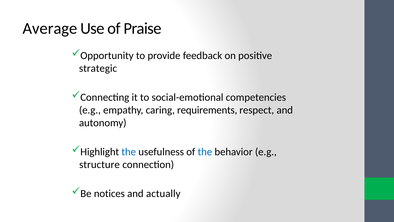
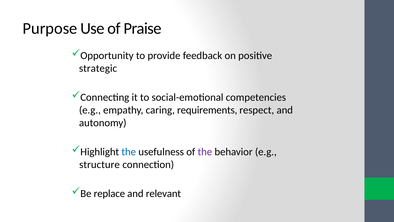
Average: Average -> Purpose (50, 28)
the colour: blue -> purple (205, 152)
notices: notices -> replace (109, 193)
actually: actually -> relevant (163, 193)
